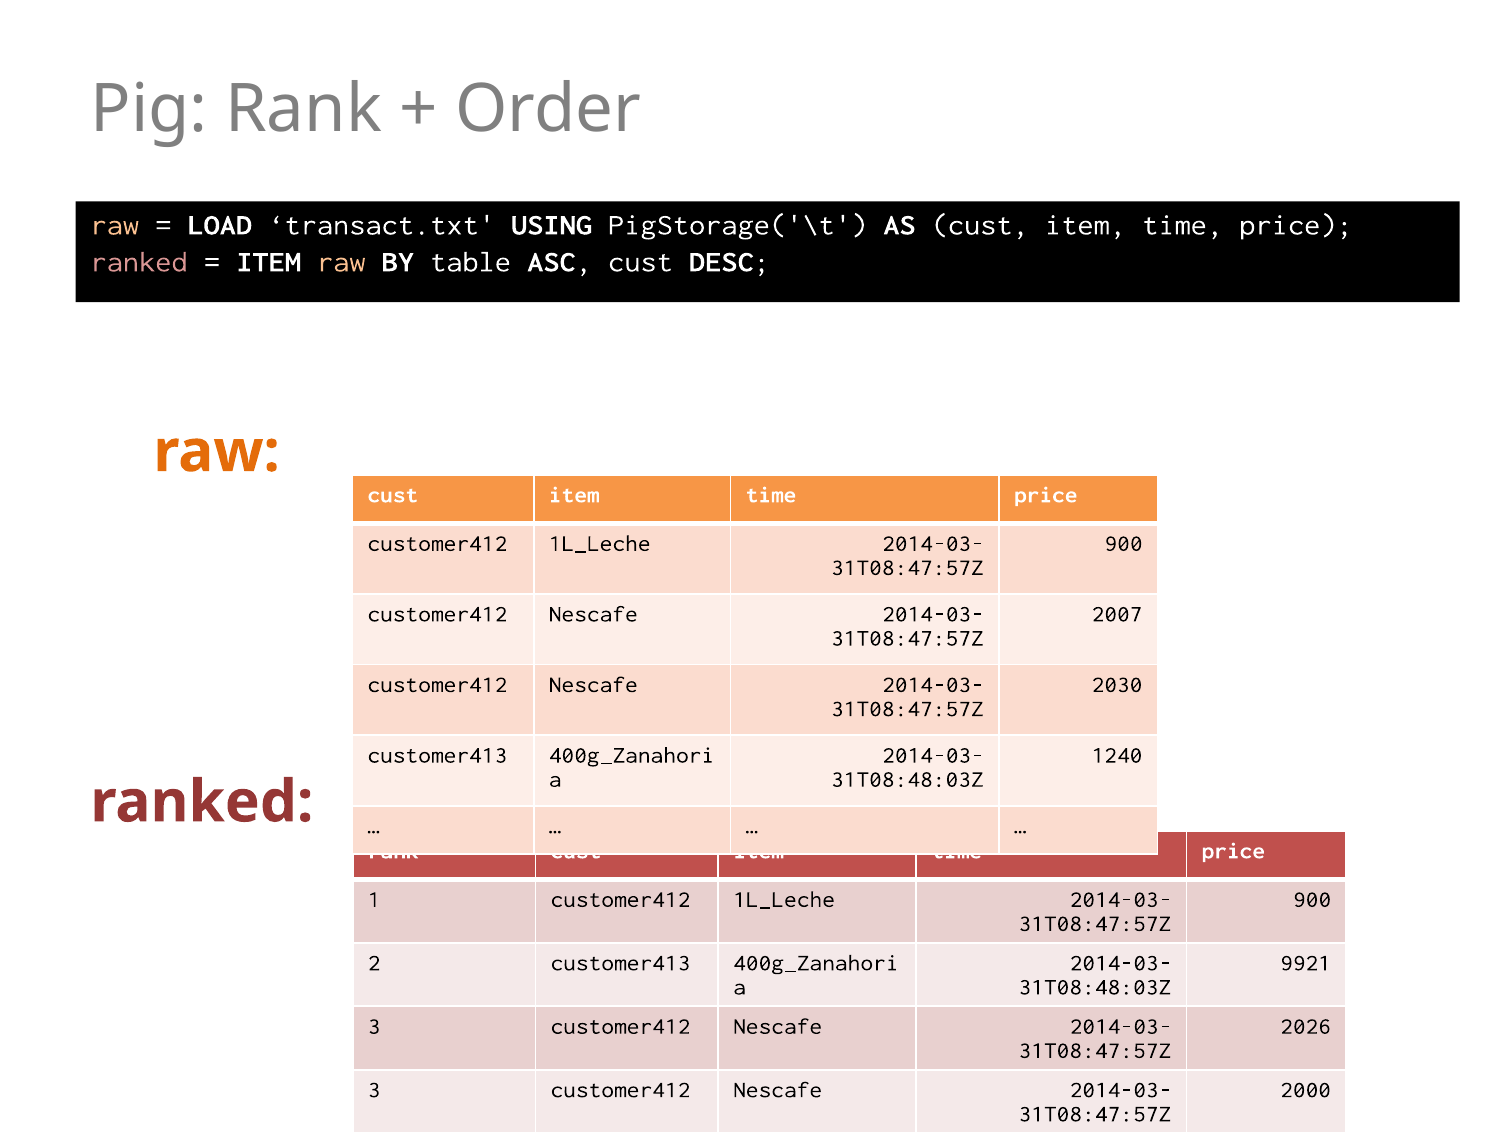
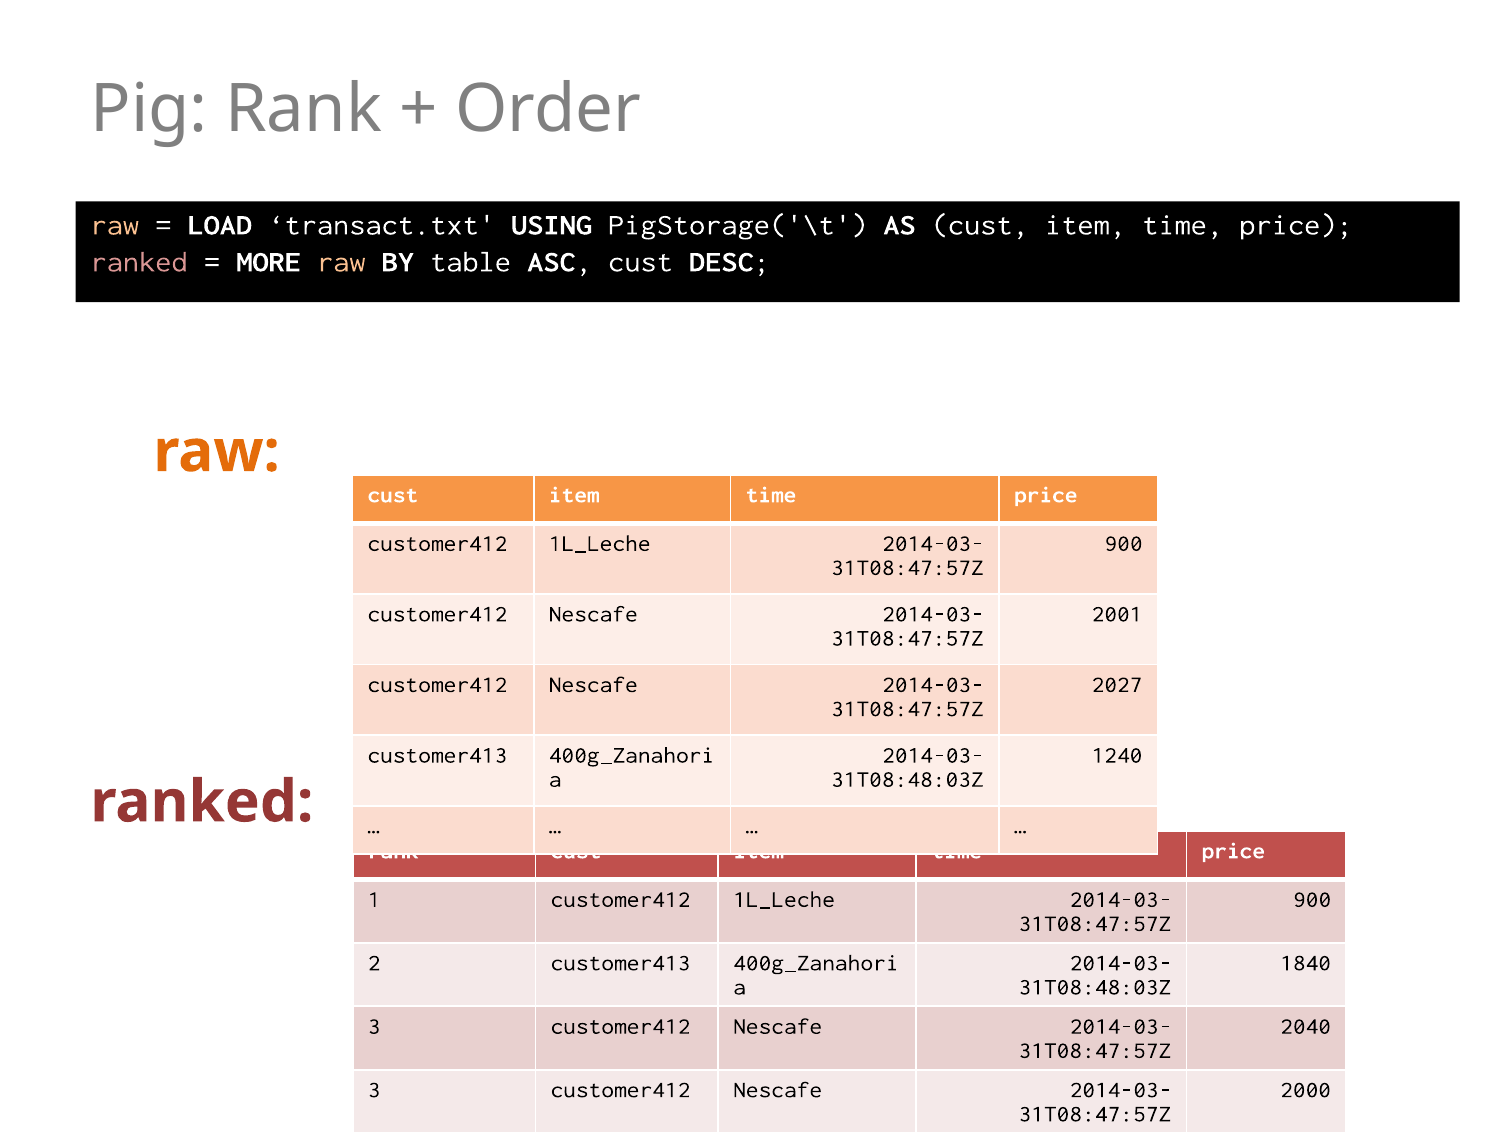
ITEM: ITEM -> MORE (269, 262)
2007: 2007 -> 2001 (1117, 614)
2030: 2030 -> 2027 (1117, 684)
9921: 9921 -> 1840 (1306, 962)
2026: 2026 -> 2040 (1306, 1026)
